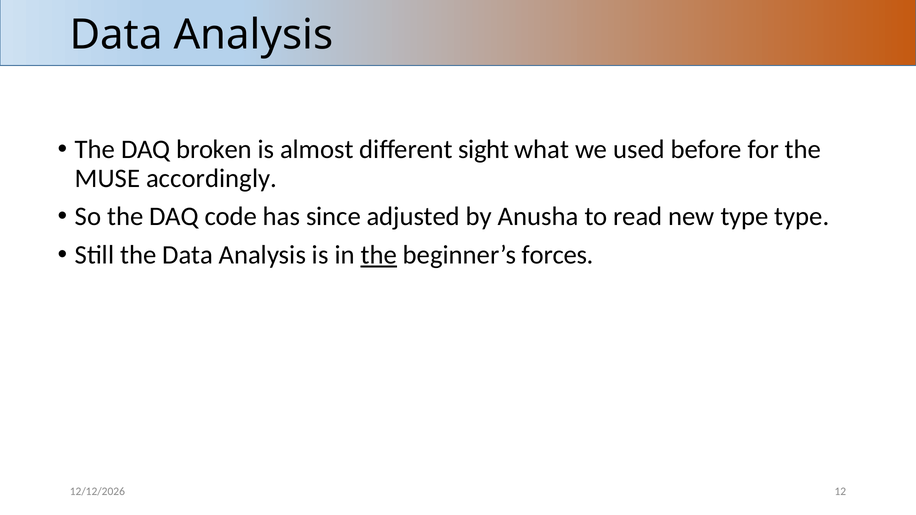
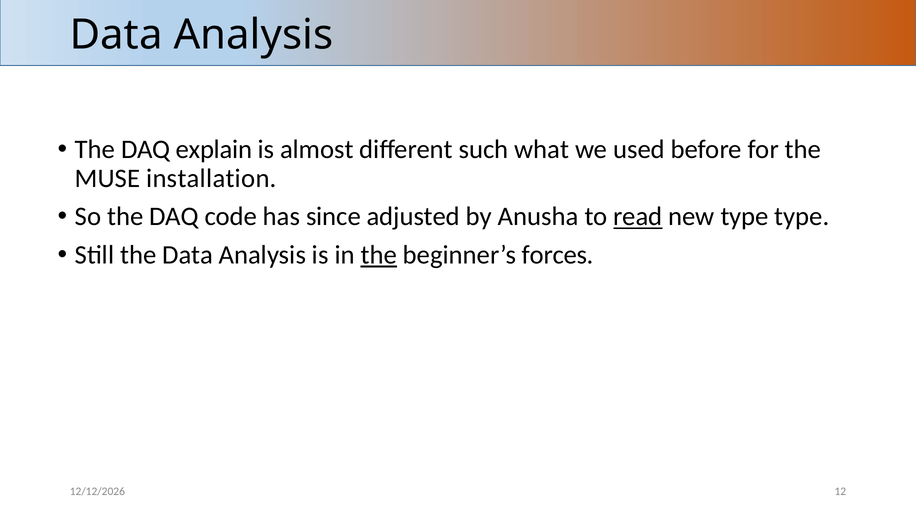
broken: broken -> explain (214, 150)
sight: sight -> such (484, 150)
accordingly: accordingly -> installation (211, 178)
read underline: none -> present (638, 217)
